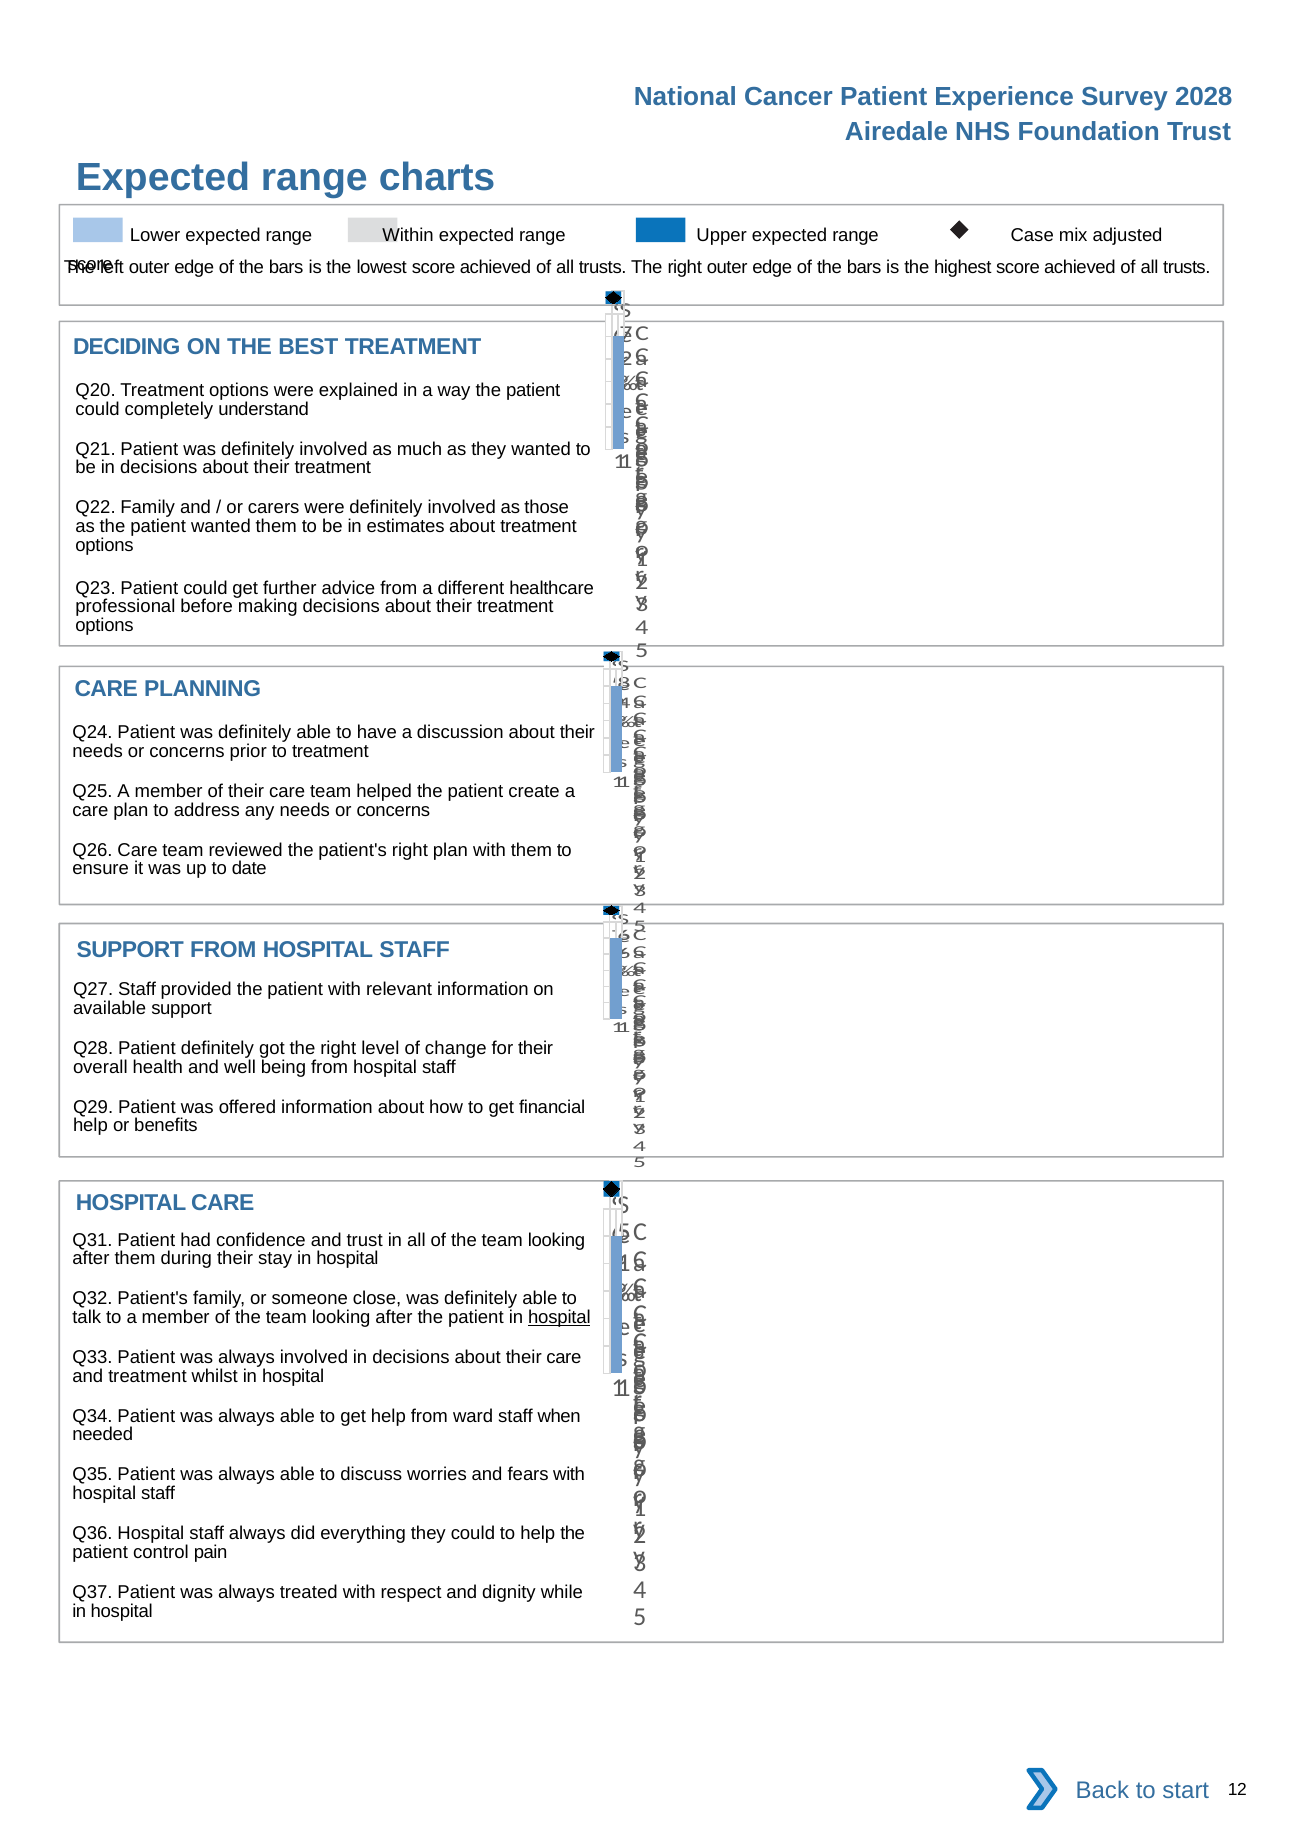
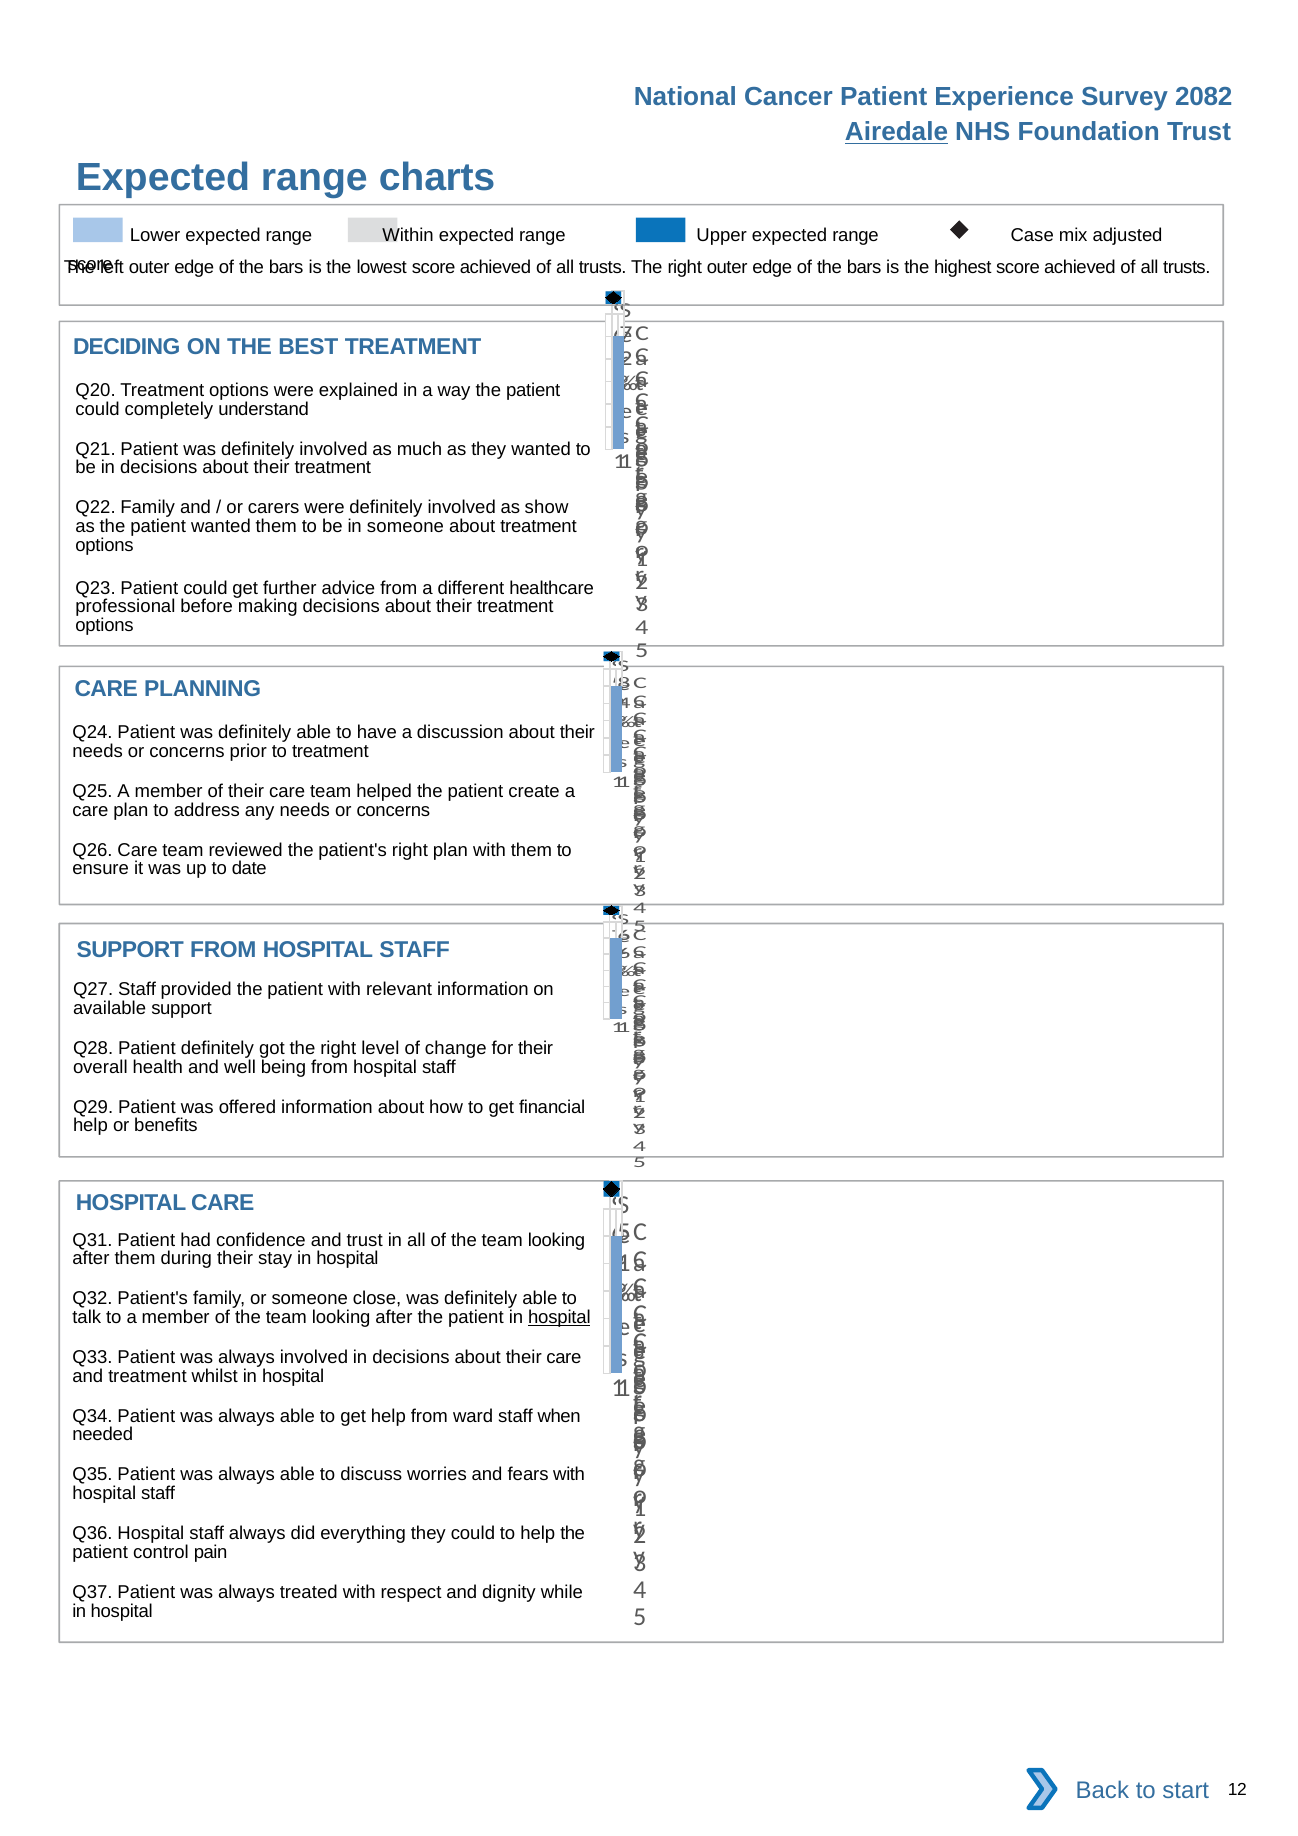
2028: 2028 -> 2082 (1204, 97)
Airedale underline: none -> present (897, 132)
those: those -> show (547, 508)
in estimates: estimates -> someone (405, 527)
